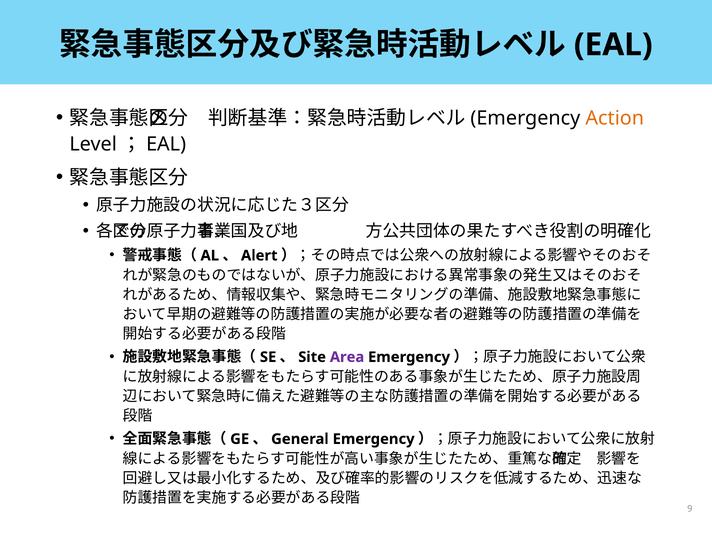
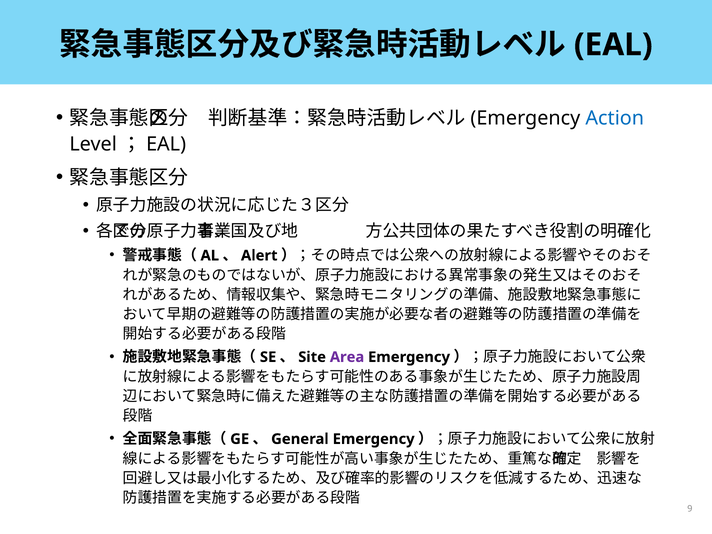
Action colour: orange -> blue (615, 118)
